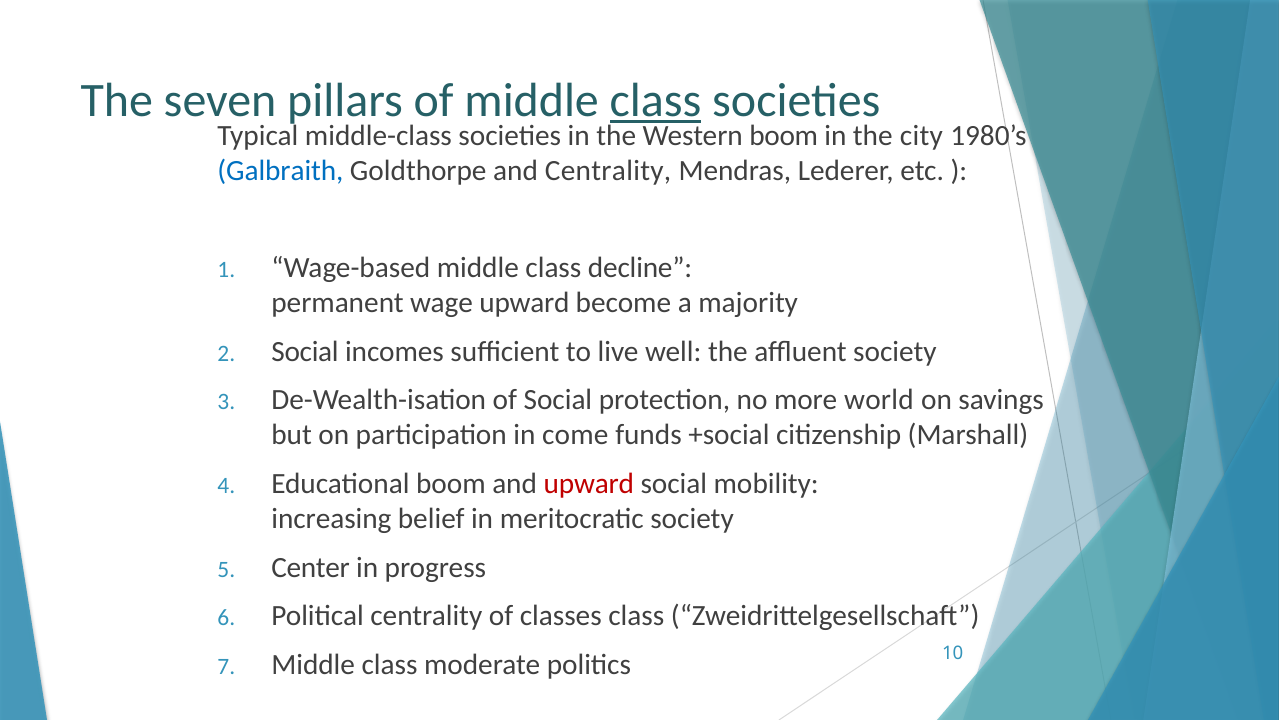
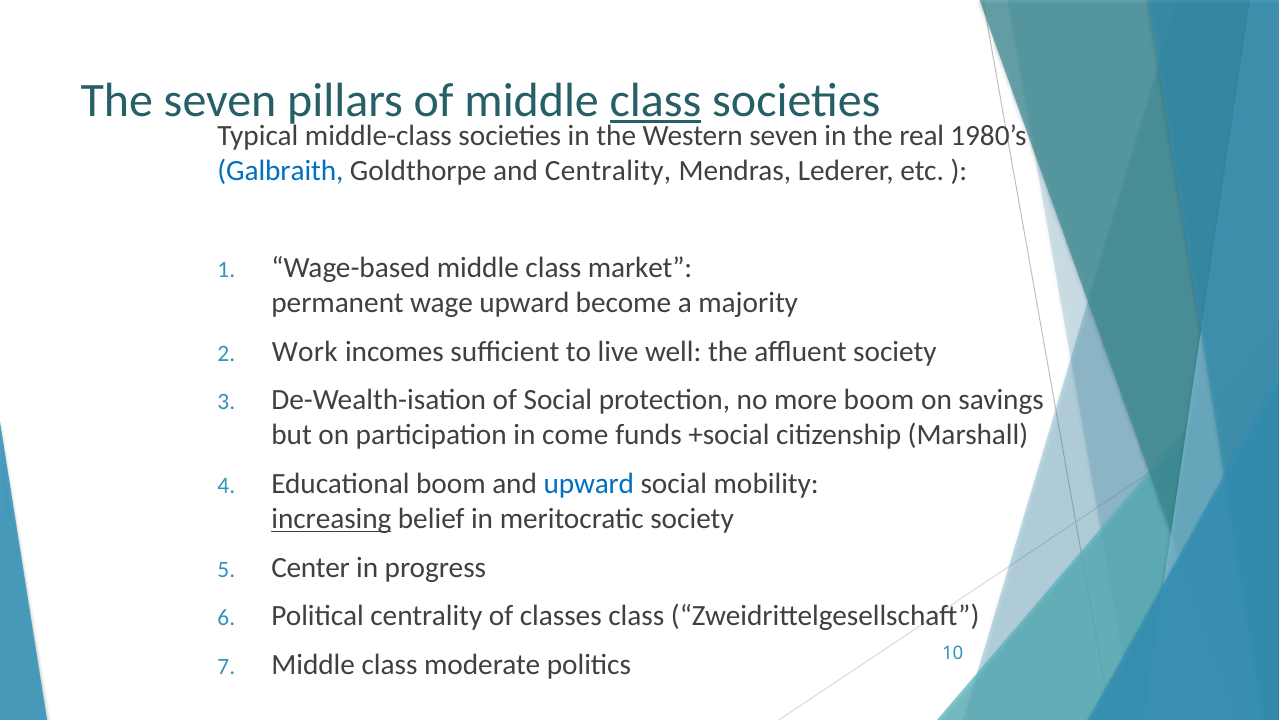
Western boom: boom -> seven (784, 135)
city: city -> real (922, 135)
decline: decline -> market (640, 268)
Social: Social -> Work (305, 351)
more world: world -> boom (879, 400)
upward colour: red -> blue (589, 483)
increasing underline: none -> present (331, 518)
